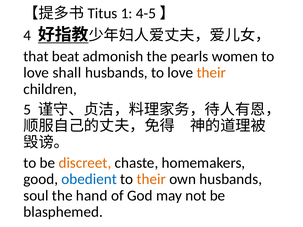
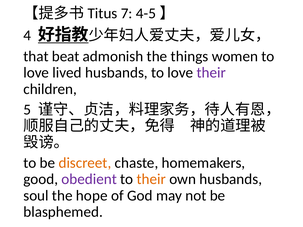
1: 1 -> 7 (127, 13)
pearls: pearls -> things (190, 56)
shall: shall -> lived (67, 73)
their colour: orange -> purple (211, 73)
obedient colour: blue -> purple (89, 179)
hand: hand -> hope (92, 196)
